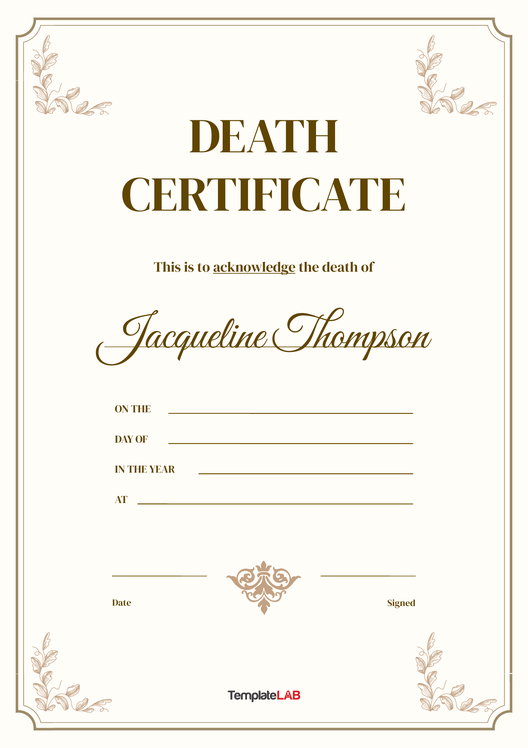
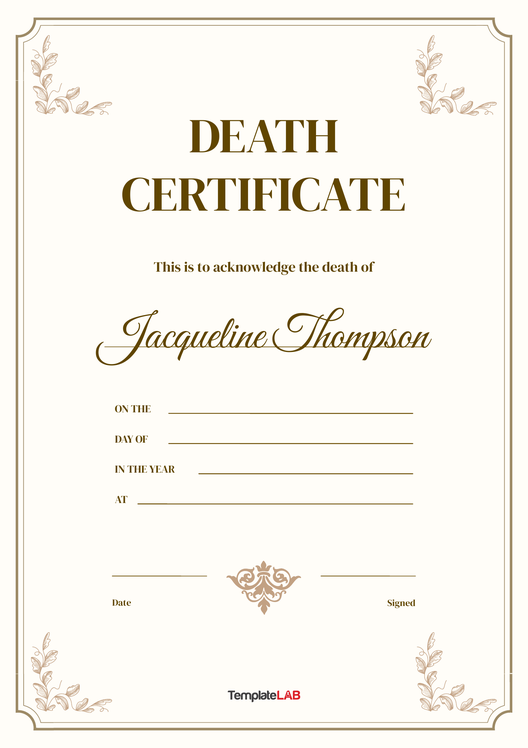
acknowledge underline: present -> none (254, 267)
